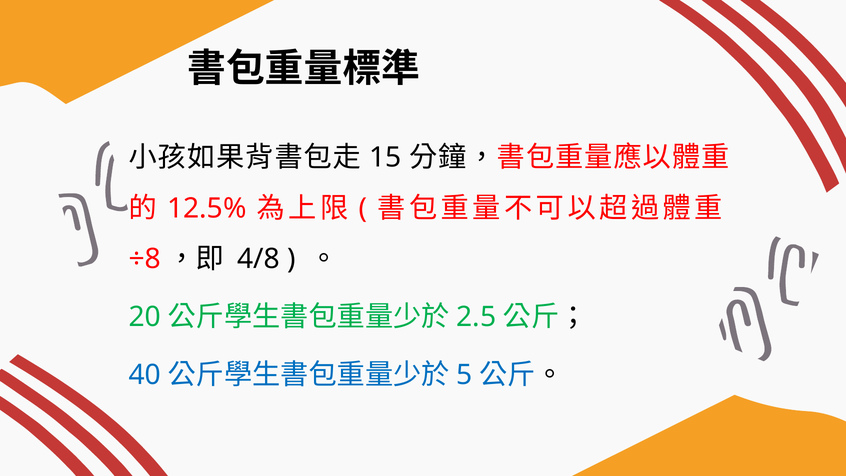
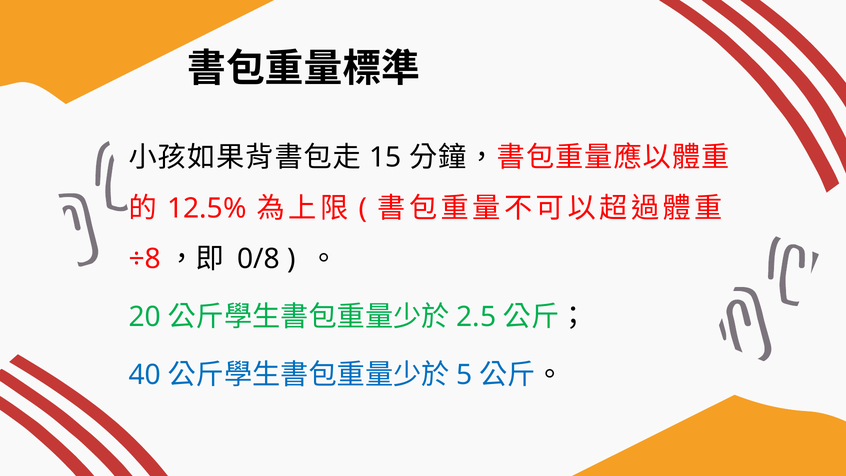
4/8: 4/8 -> 0/8 (258, 259)
